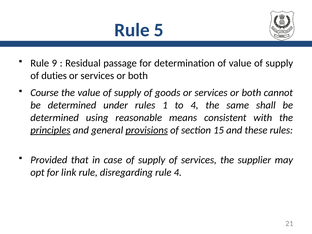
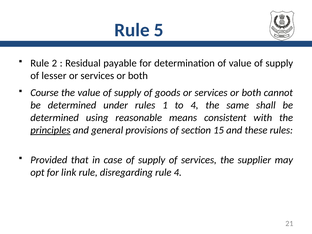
Rule 9: 9 -> 2 (54, 63)
passage: passage -> payable (120, 63)
duties: duties -> lesser (54, 76)
provisions underline: present -> none (147, 130)
